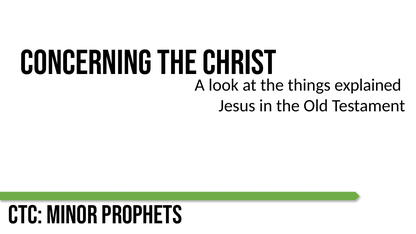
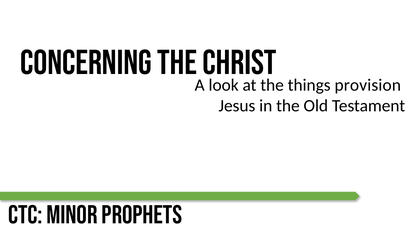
explained: explained -> provision (368, 85)
